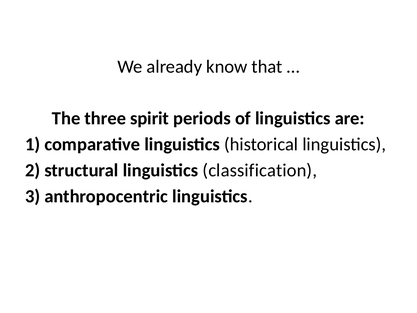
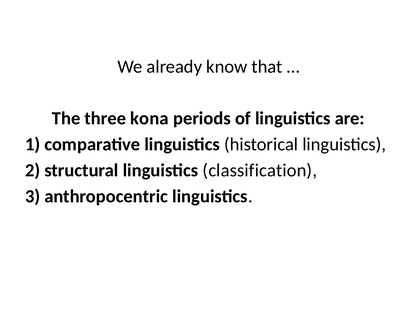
spirit: spirit -> kona (149, 118)
